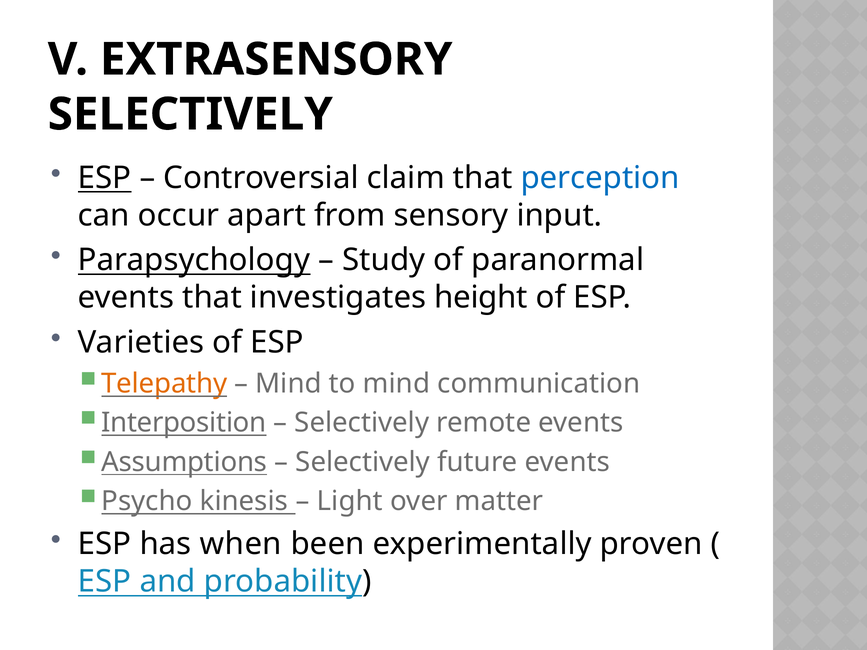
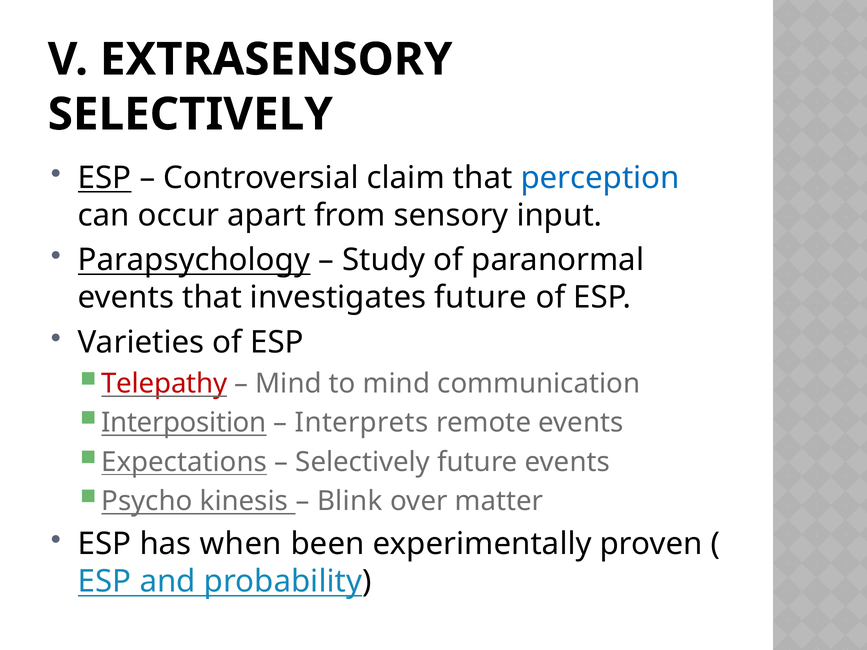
investigates height: height -> future (481, 298)
Telepathy colour: orange -> red (164, 384)
Selectively: Selectively -> Interprets (362, 423)
Assumptions: Assumptions -> Expectations (184, 462)
Light: Light -> Blink (350, 501)
